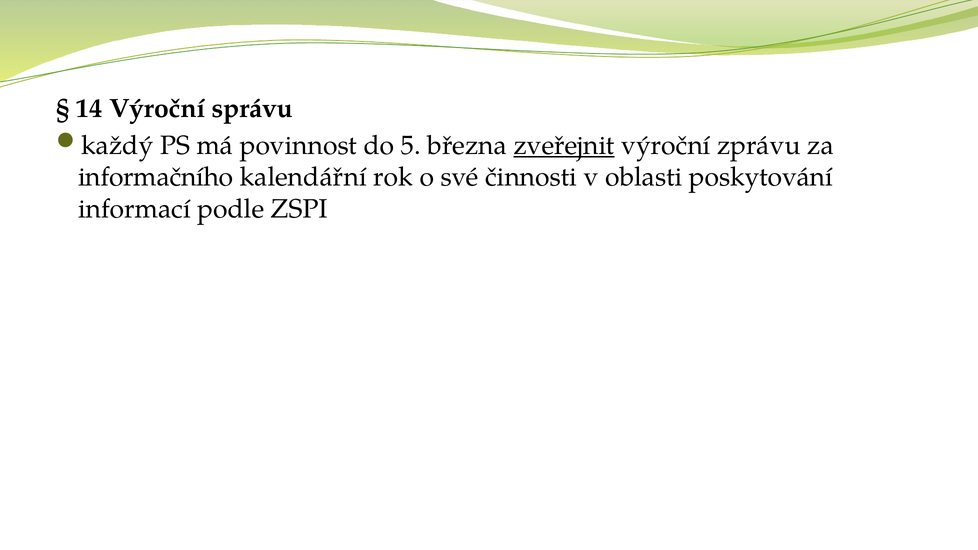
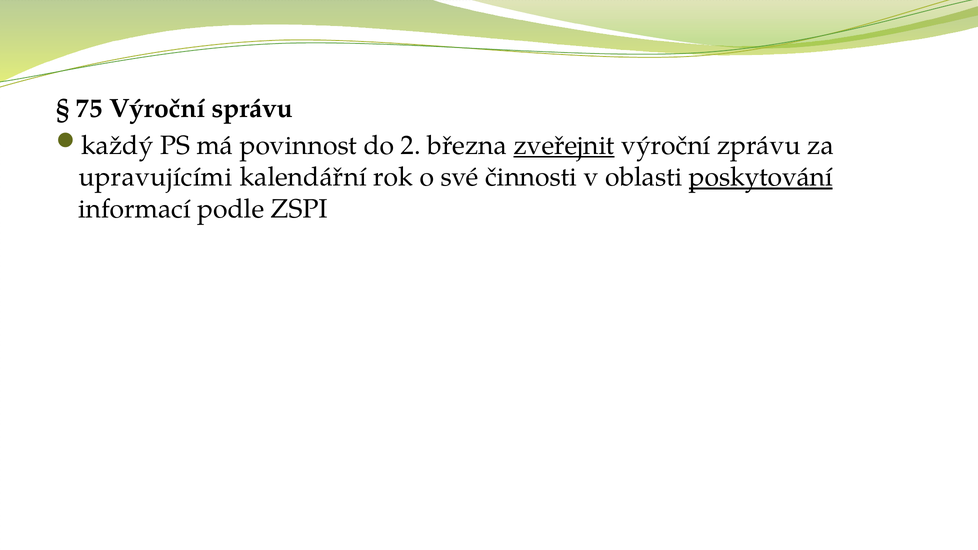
14: 14 -> 75 (89, 108)
5: 5 -> 2 (411, 145)
informačního: informačního -> upravujícími (155, 177)
poskytování underline: none -> present (761, 177)
